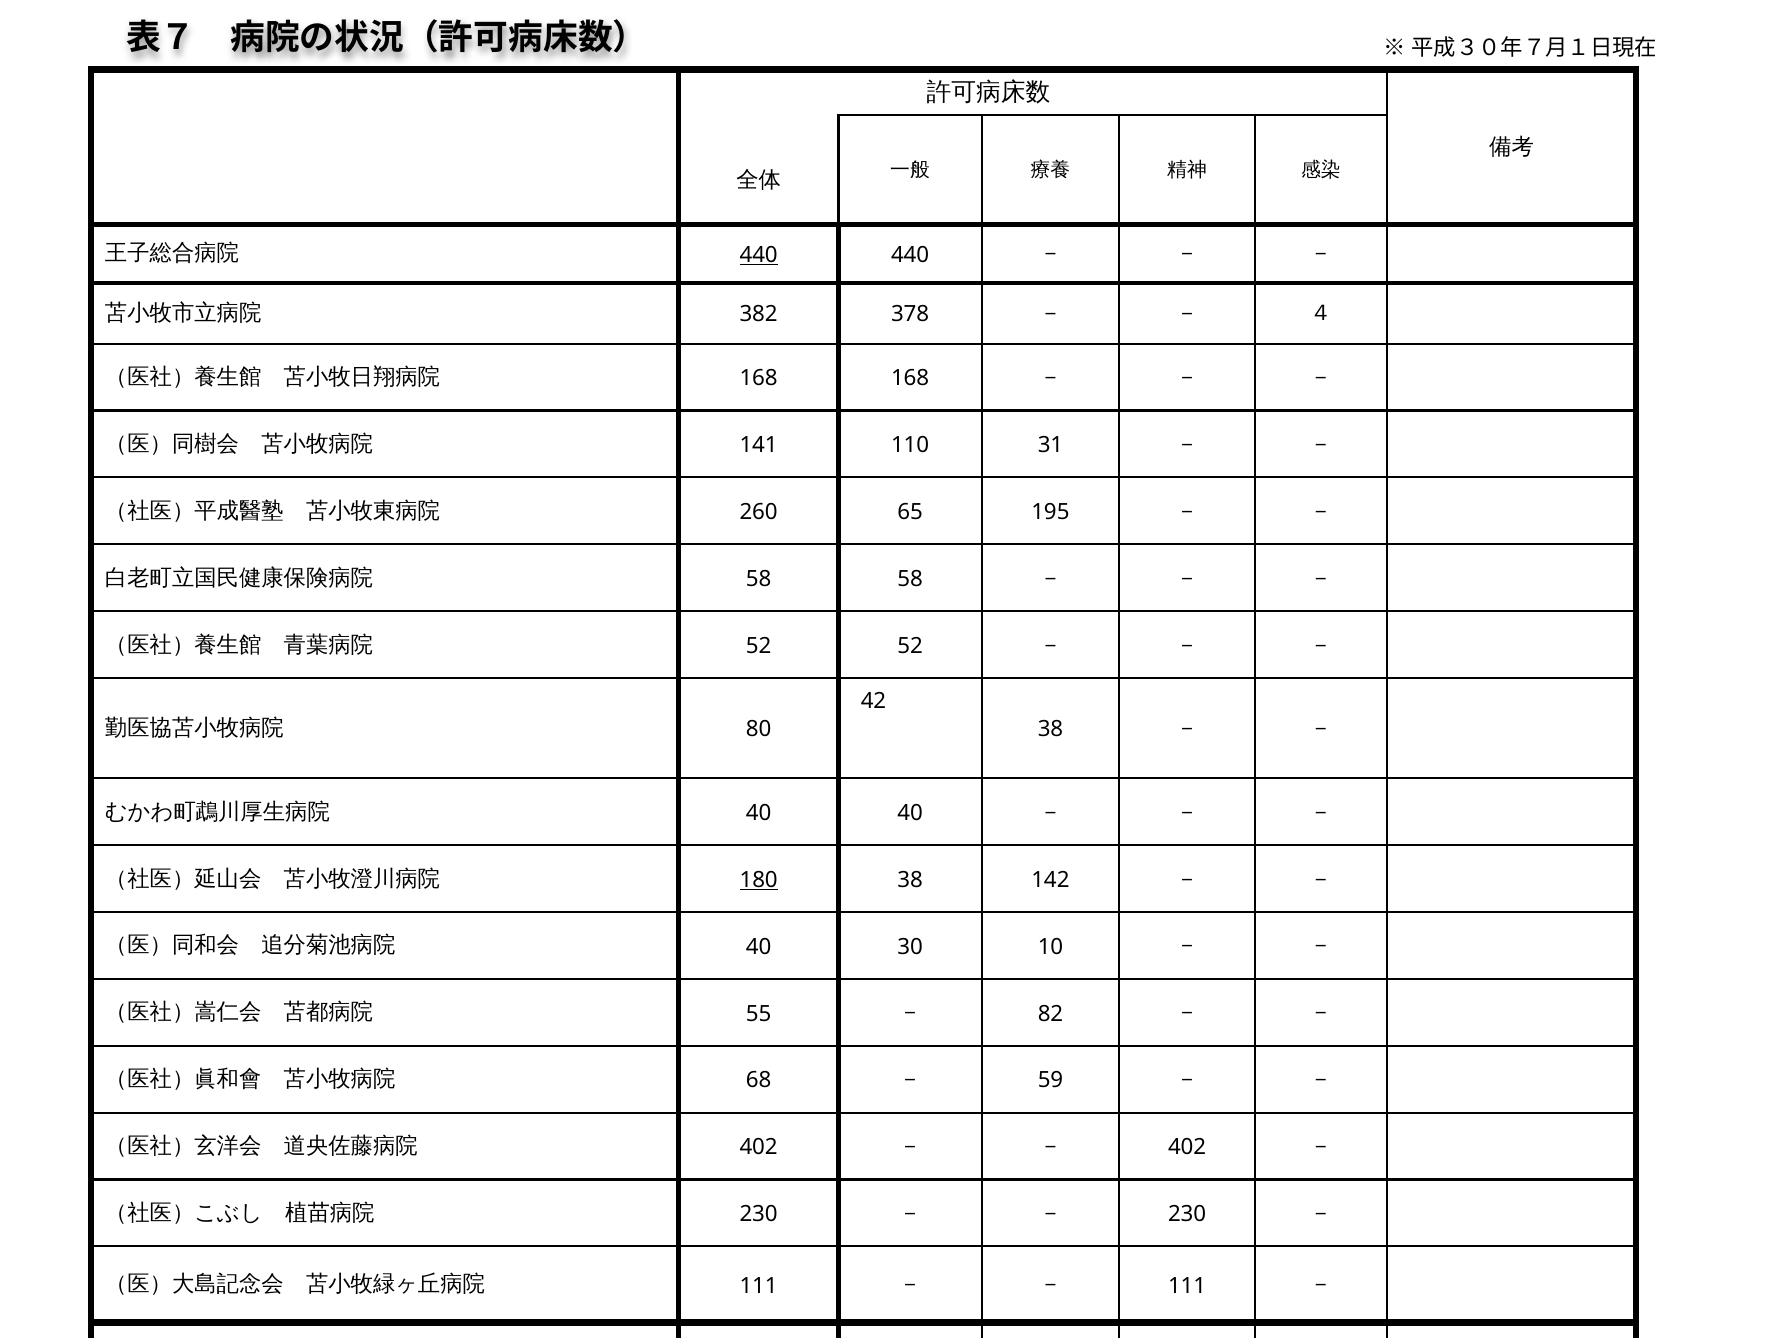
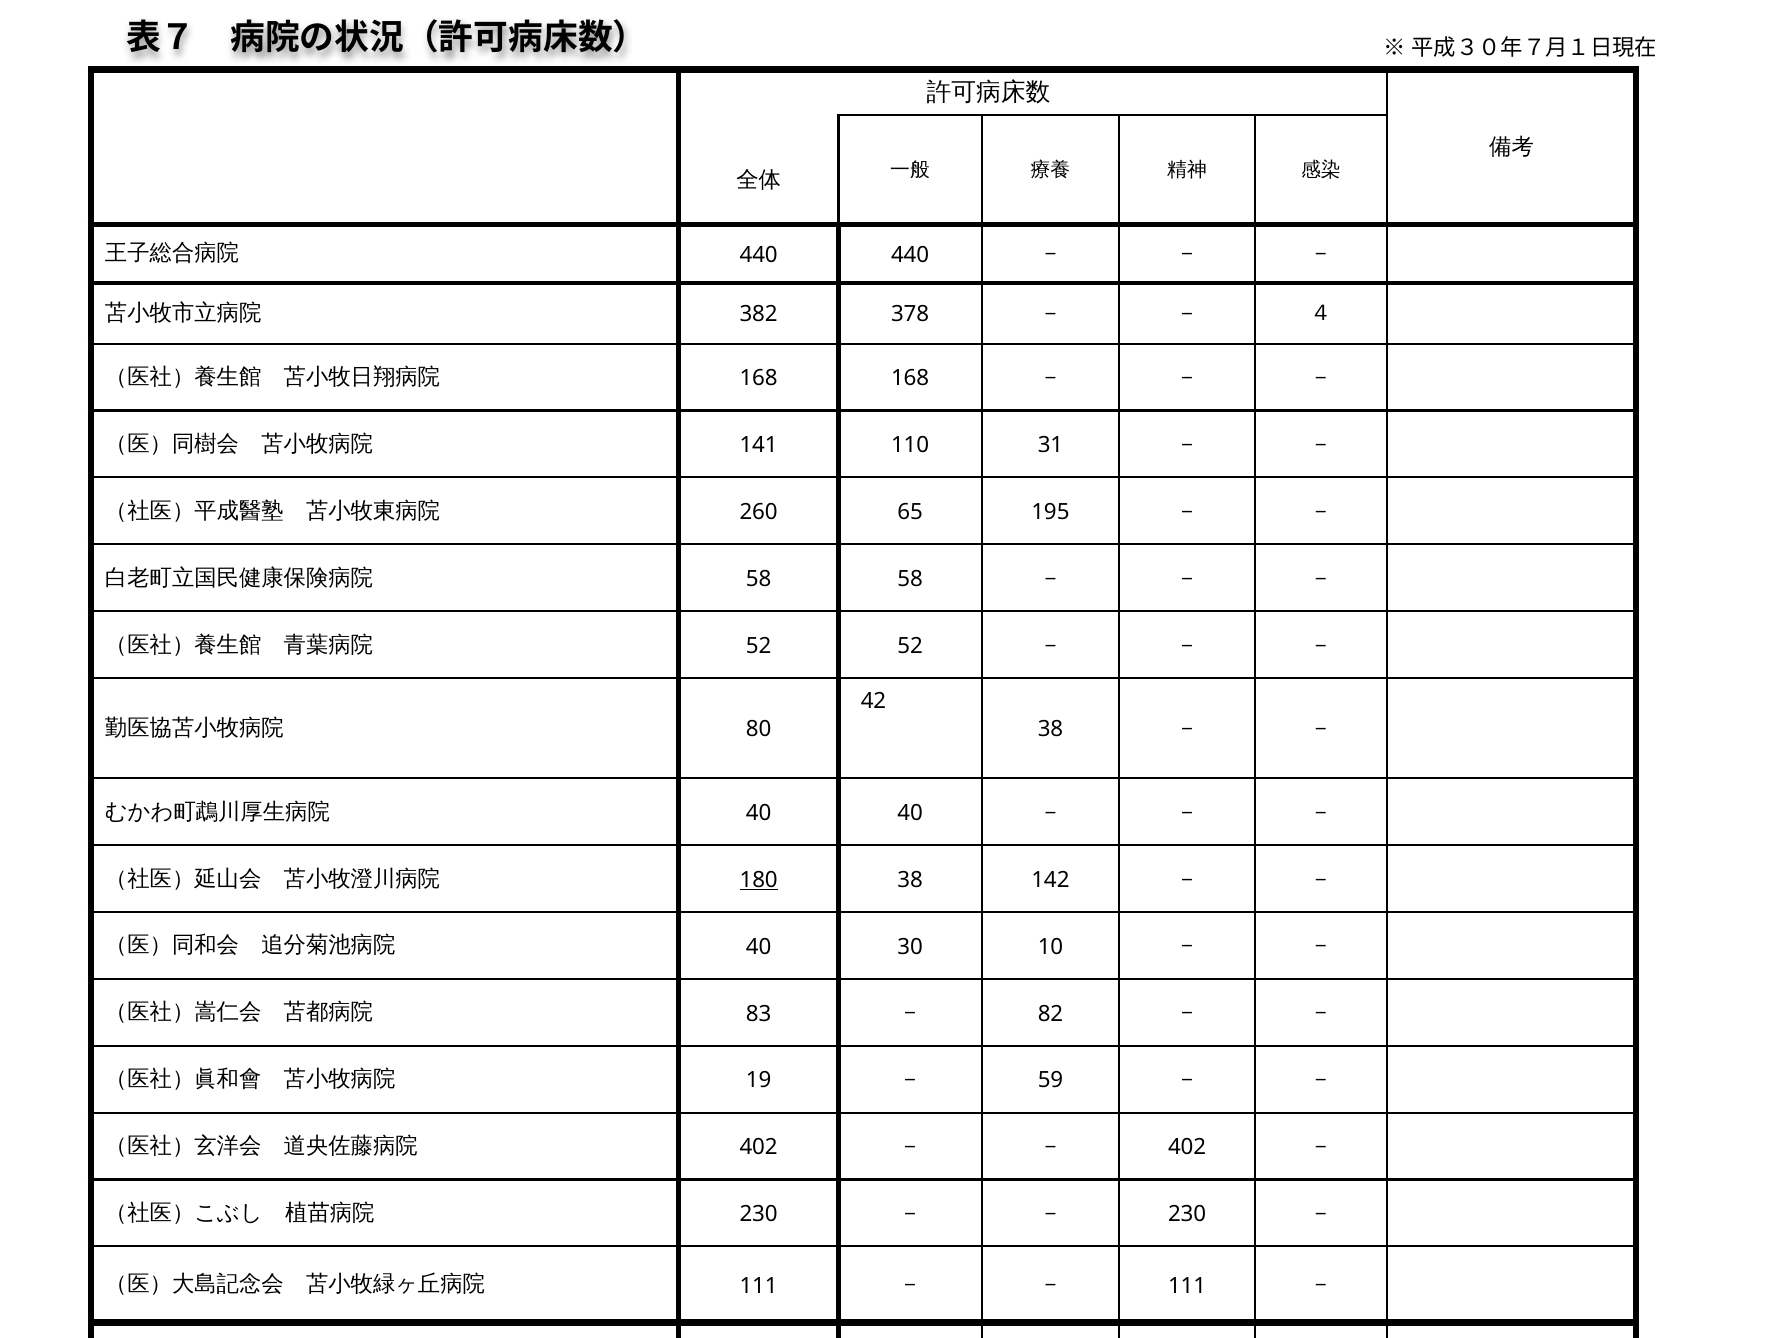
440 underline: present -> none (759, 255)
55: 55 -> 83 (759, 1014)
68: 68 -> 19 (759, 1081)
